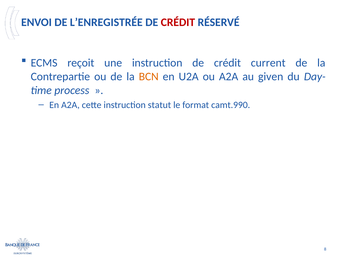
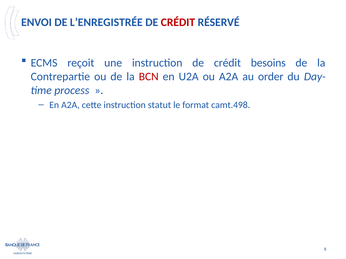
current: current -> besoins (268, 63)
BCN colour: orange -> red (149, 77)
given: given -> order (271, 77)
camt.990: camt.990 -> camt.498 (231, 105)
